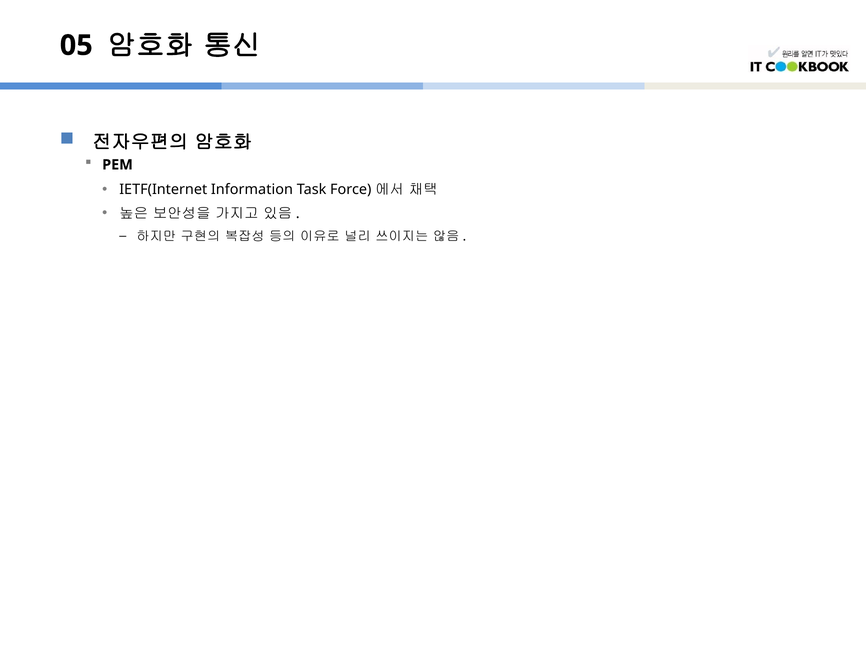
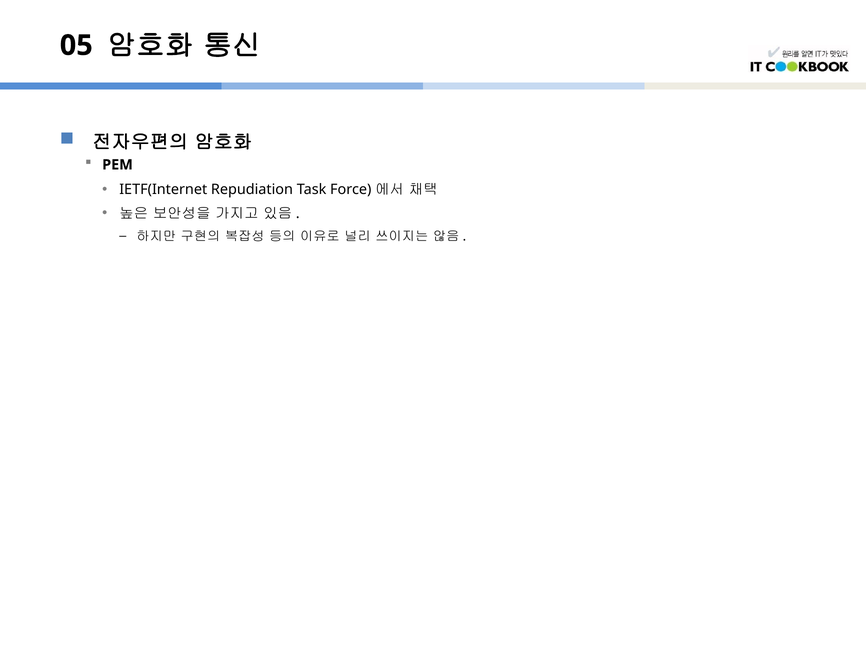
Information: Information -> Repudiation (252, 190)
